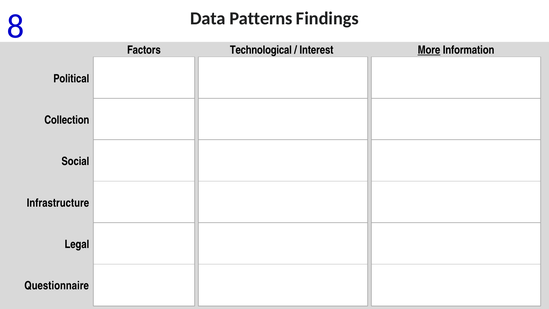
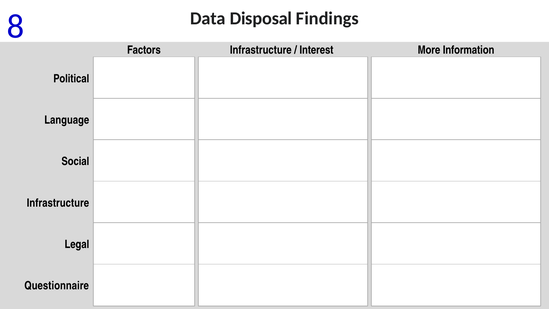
Patterns: Patterns -> Disposal (261, 19)
Factors Technological: Technological -> Infrastructure (261, 50)
More underline: present -> none (429, 50)
Collection: Collection -> Language (67, 120)
